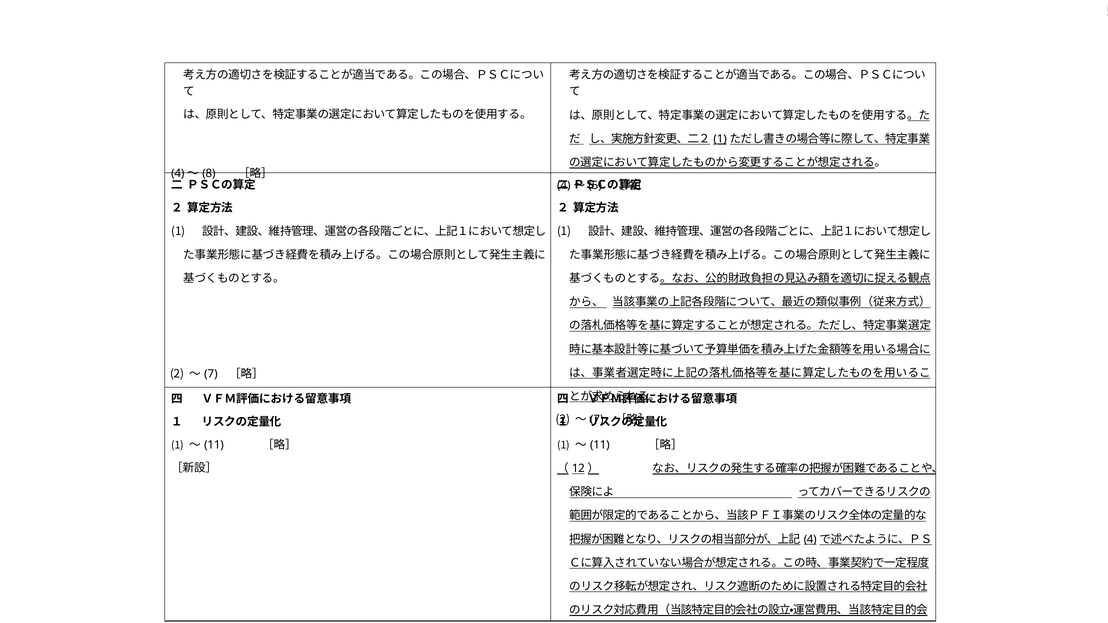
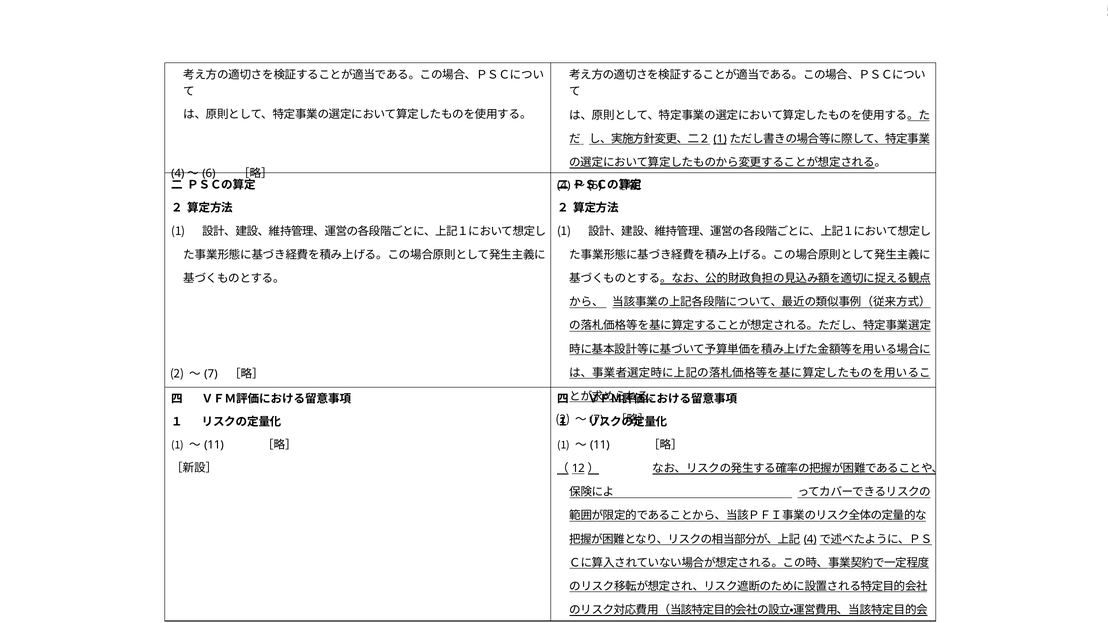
8: 8 -> 6 (209, 174)
